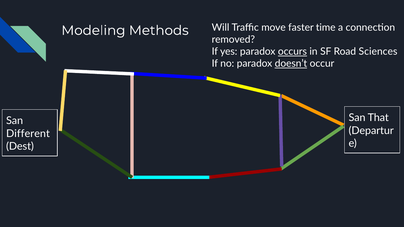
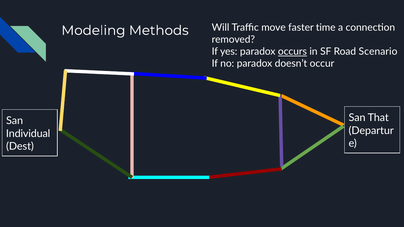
Sciences: Sciences -> Scenario (378, 52)
doesn’t underline: present -> none (291, 64)
Different: Different -> Individual (28, 134)
